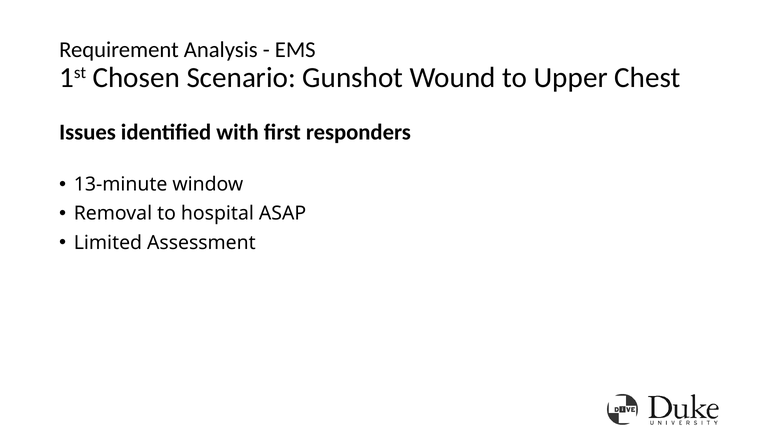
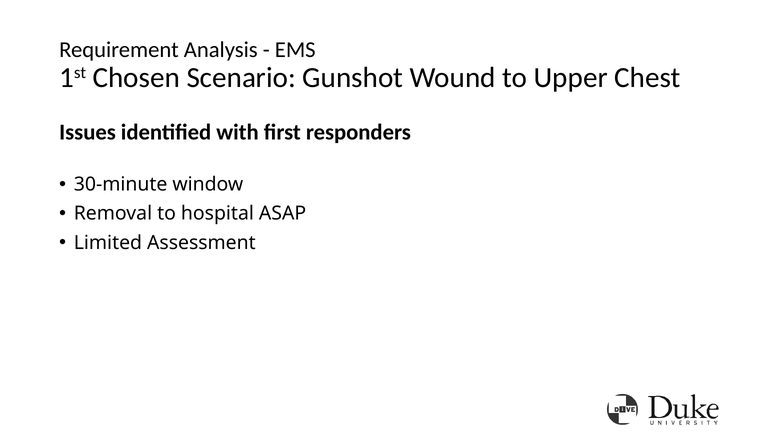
13-minute: 13-minute -> 30-minute (121, 185)
